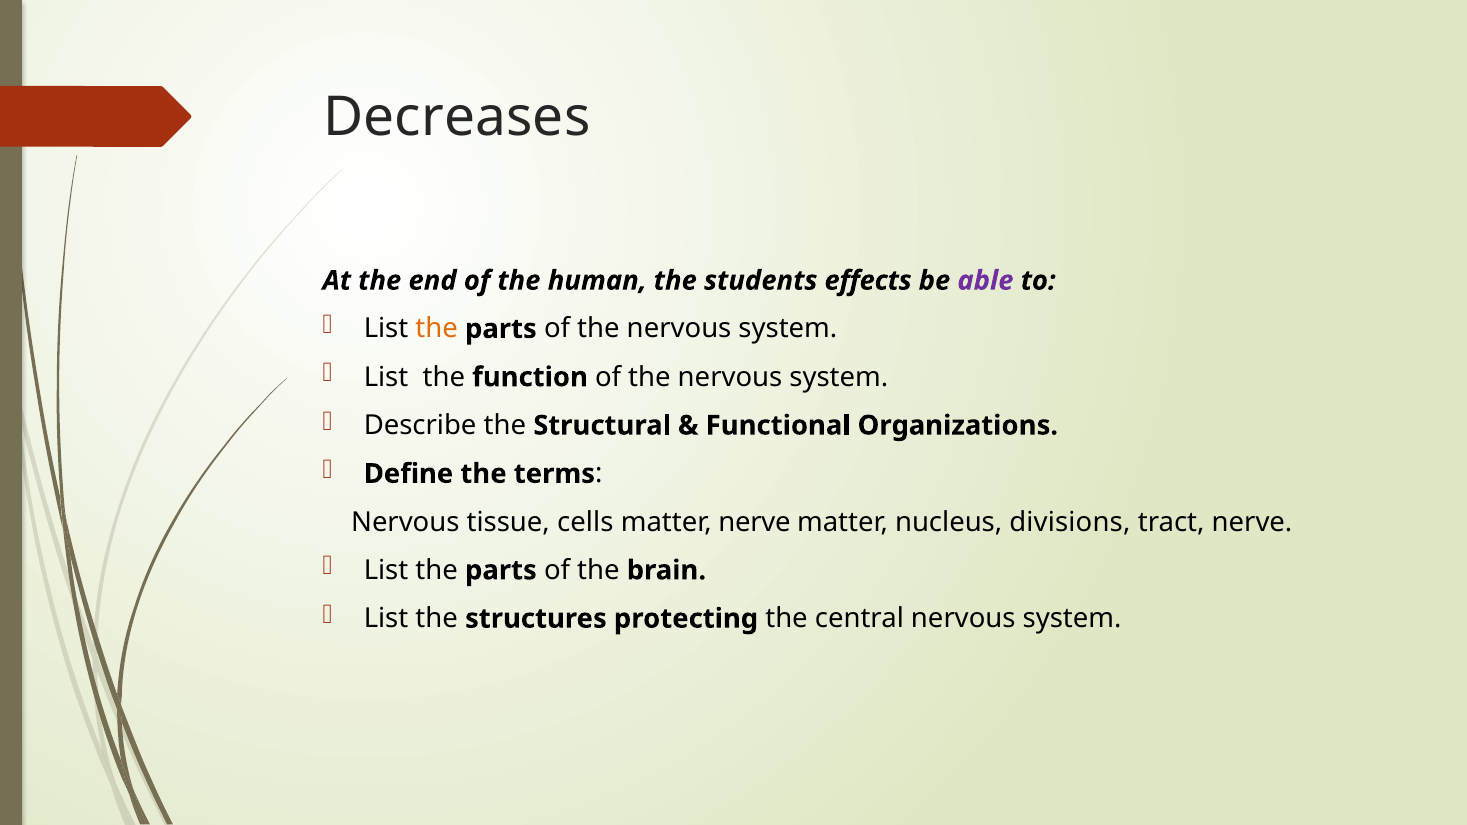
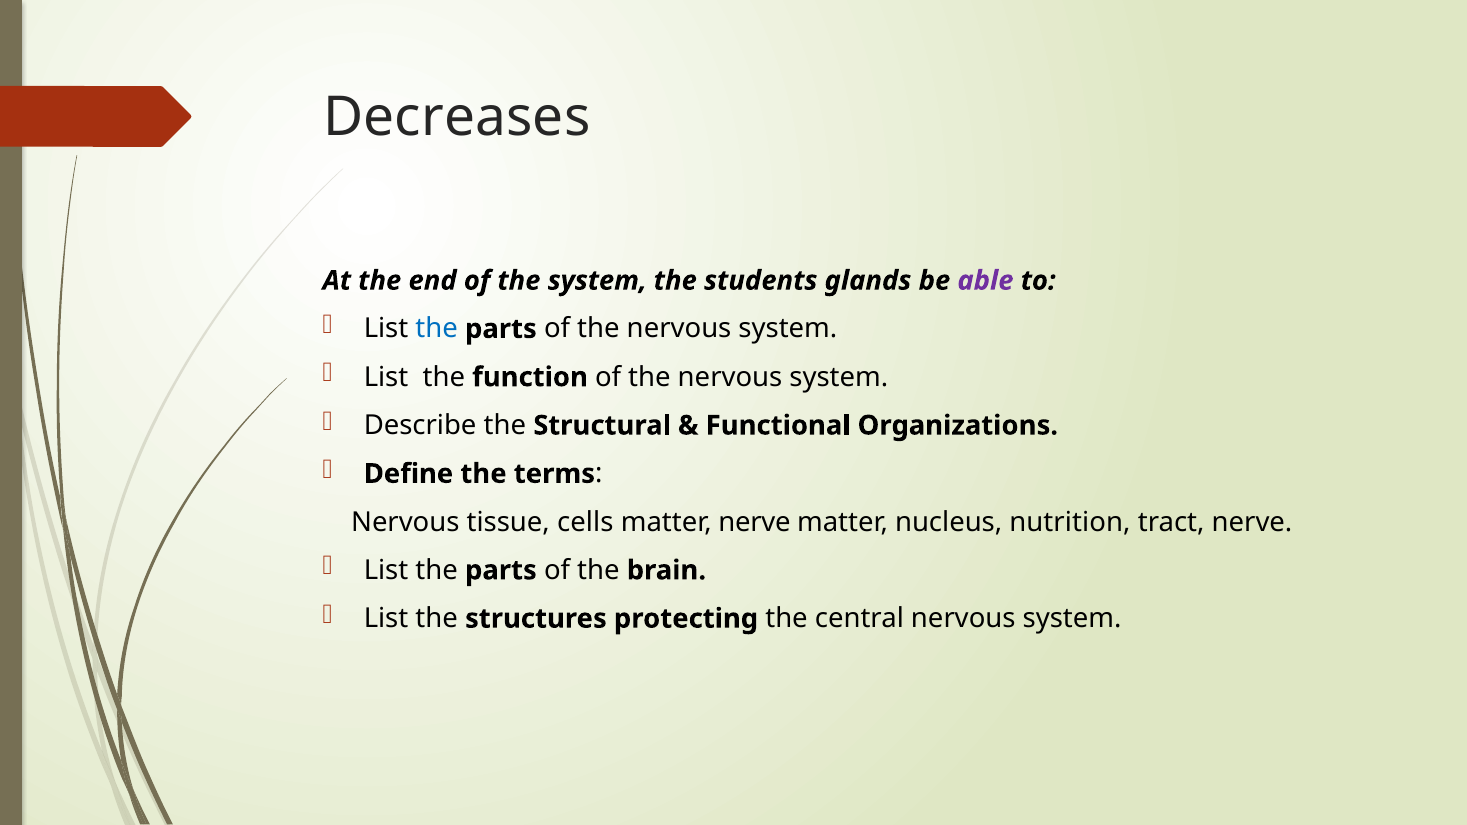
the human: human -> system (597, 281)
effects: effects -> glands (868, 281)
the colour: orange -> blue (437, 329)
divisions: divisions -> nutrition (1070, 522)
